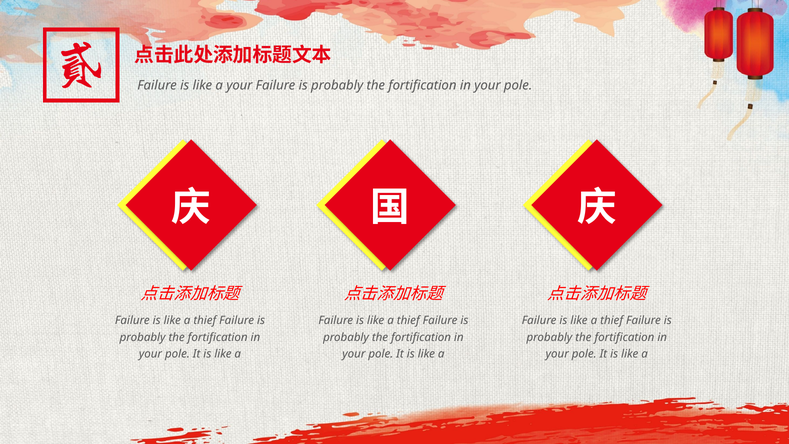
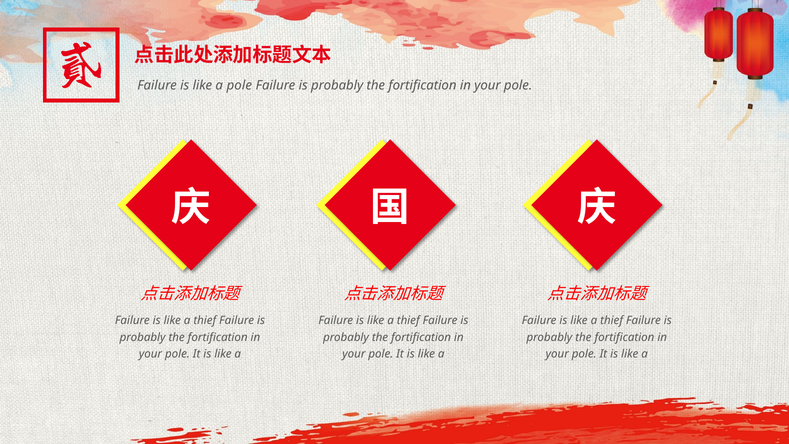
a your: your -> pole (239, 85)
